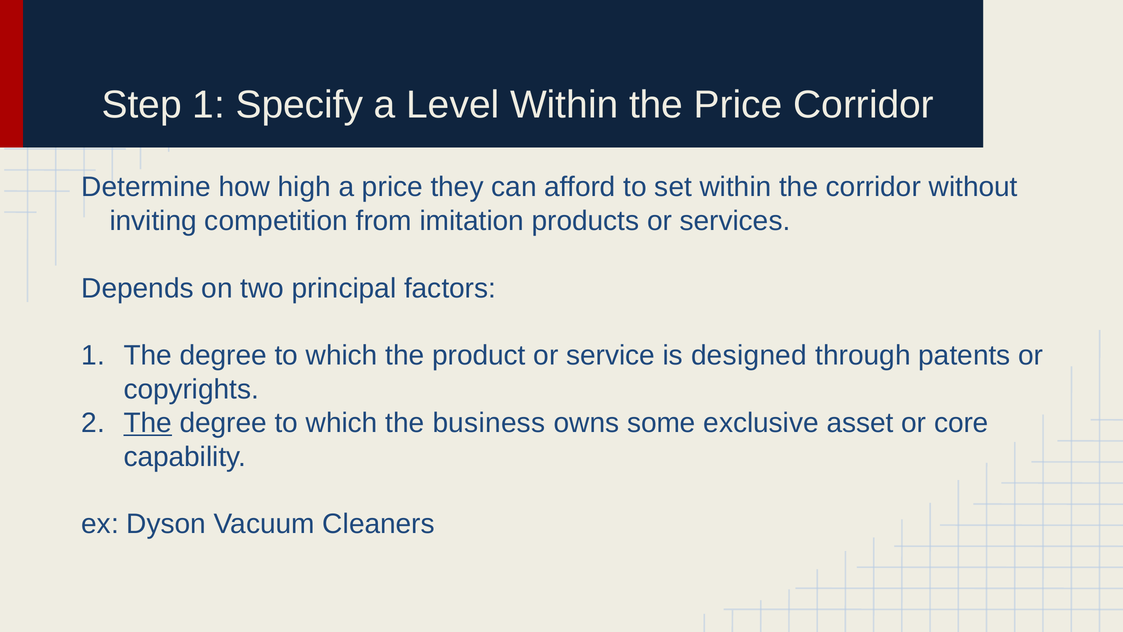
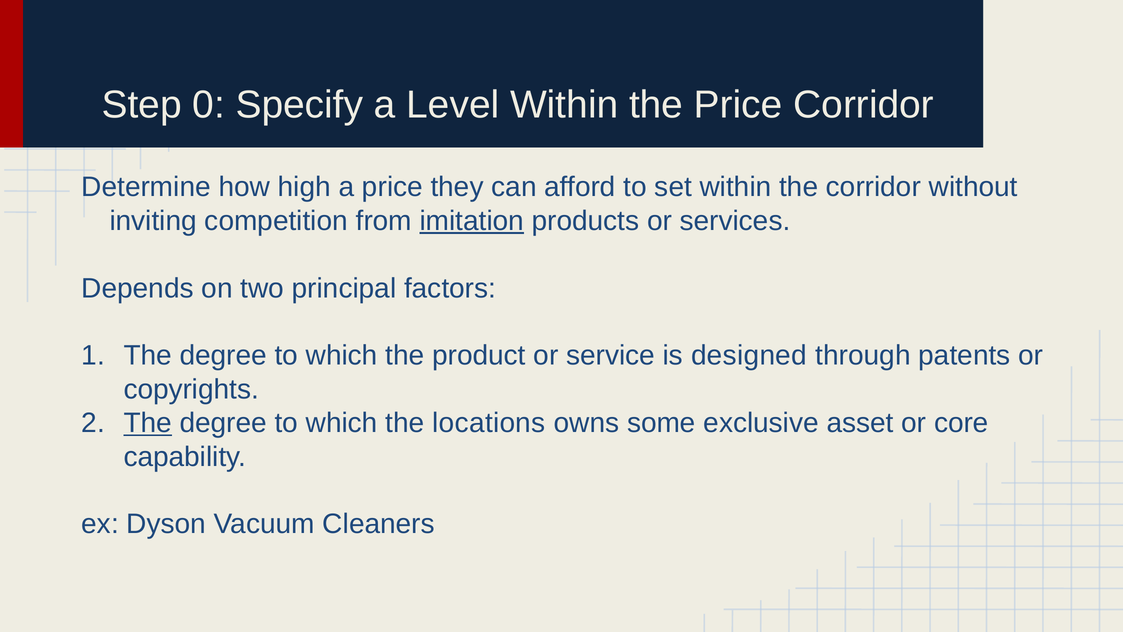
Step 1: 1 -> 0 (209, 105)
imitation underline: none -> present (472, 221)
business: business -> locations (489, 423)
